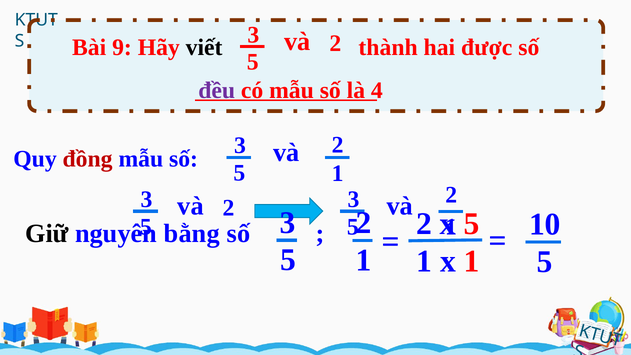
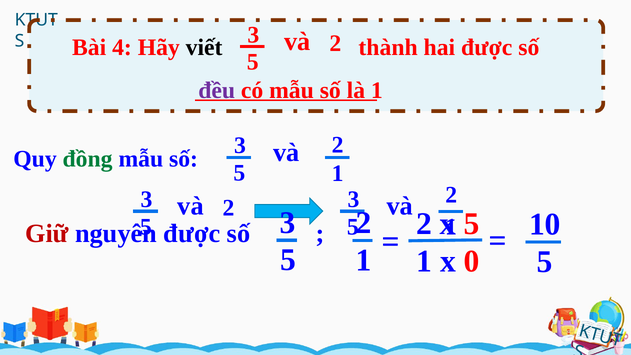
9: 9 -> 4 (122, 48)
là 4: 4 -> 1 (377, 90)
đồng colour: red -> green (88, 159)
Giữ colour: black -> red (47, 234)
bằng: bằng -> được (192, 234)
x 1: 1 -> 0 (472, 261)
